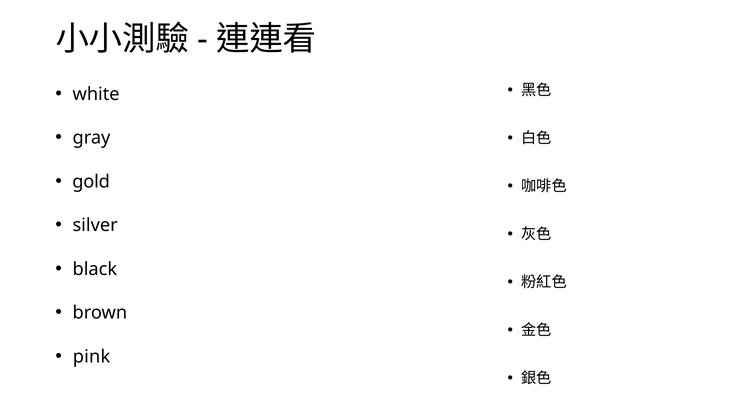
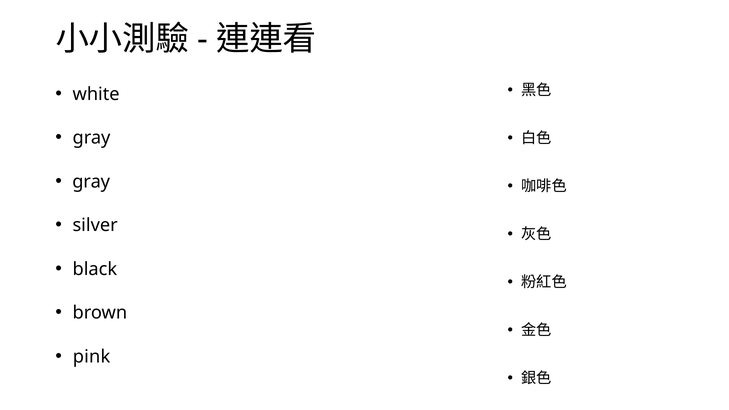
gold: gold -> gray (91, 182)
